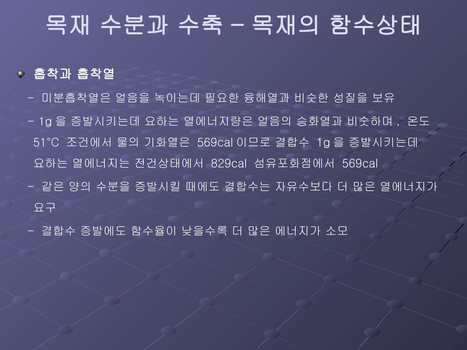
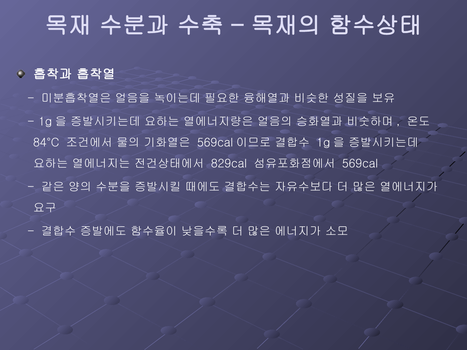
51°C: 51°C -> 84°C (46, 143)
